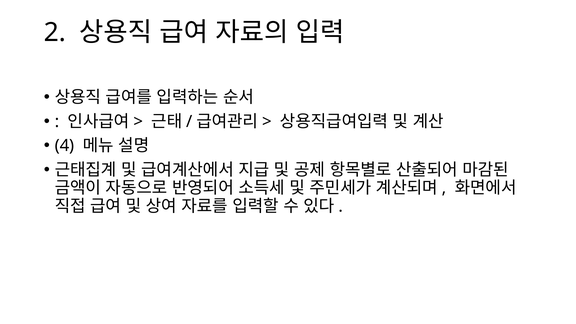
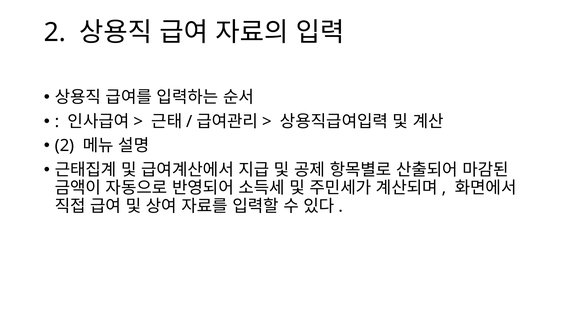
4: 4 -> 2 (65, 146)
